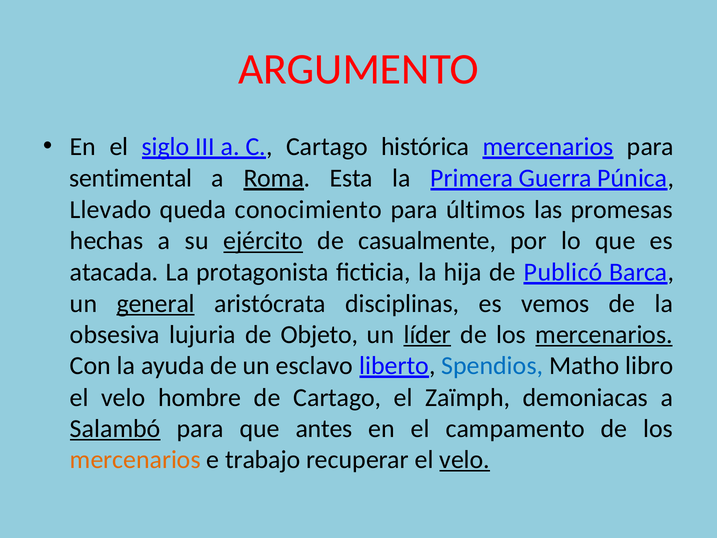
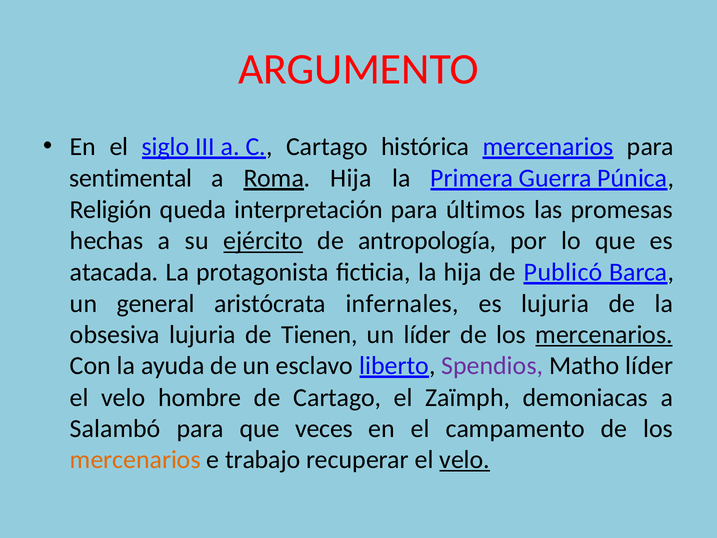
Roma Esta: Esta -> Hija (351, 178)
Llevado: Llevado -> Religión (111, 210)
conocimiento: conocimiento -> interpretación (308, 210)
casualmente: casualmente -> antropología (427, 241)
general underline: present -> none (156, 304)
disciplinas: disciplinas -> infernales (402, 304)
es vemos: vemos -> lujuria (555, 304)
Objeto: Objeto -> Tienen (319, 335)
líder underline: present -> none (427, 335)
Spendios colour: blue -> purple (492, 366)
Matho libro: libro -> líder (649, 366)
Salambó underline: present -> none (115, 428)
antes: antes -> veces (324, 428)
